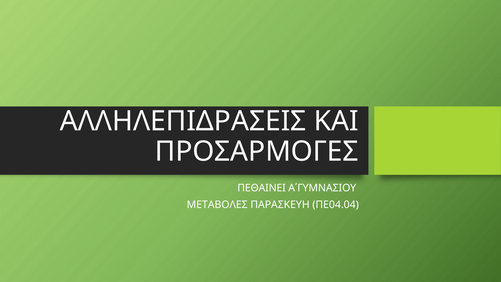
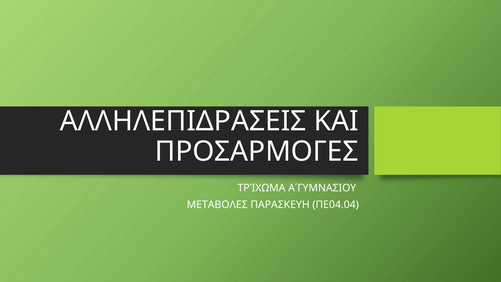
ΠΕΘΑΙΝΕΙ: ΠΕΘΑΙΝΕΙ -> ΤΡΊΧΩΜΑ (261, 188)
